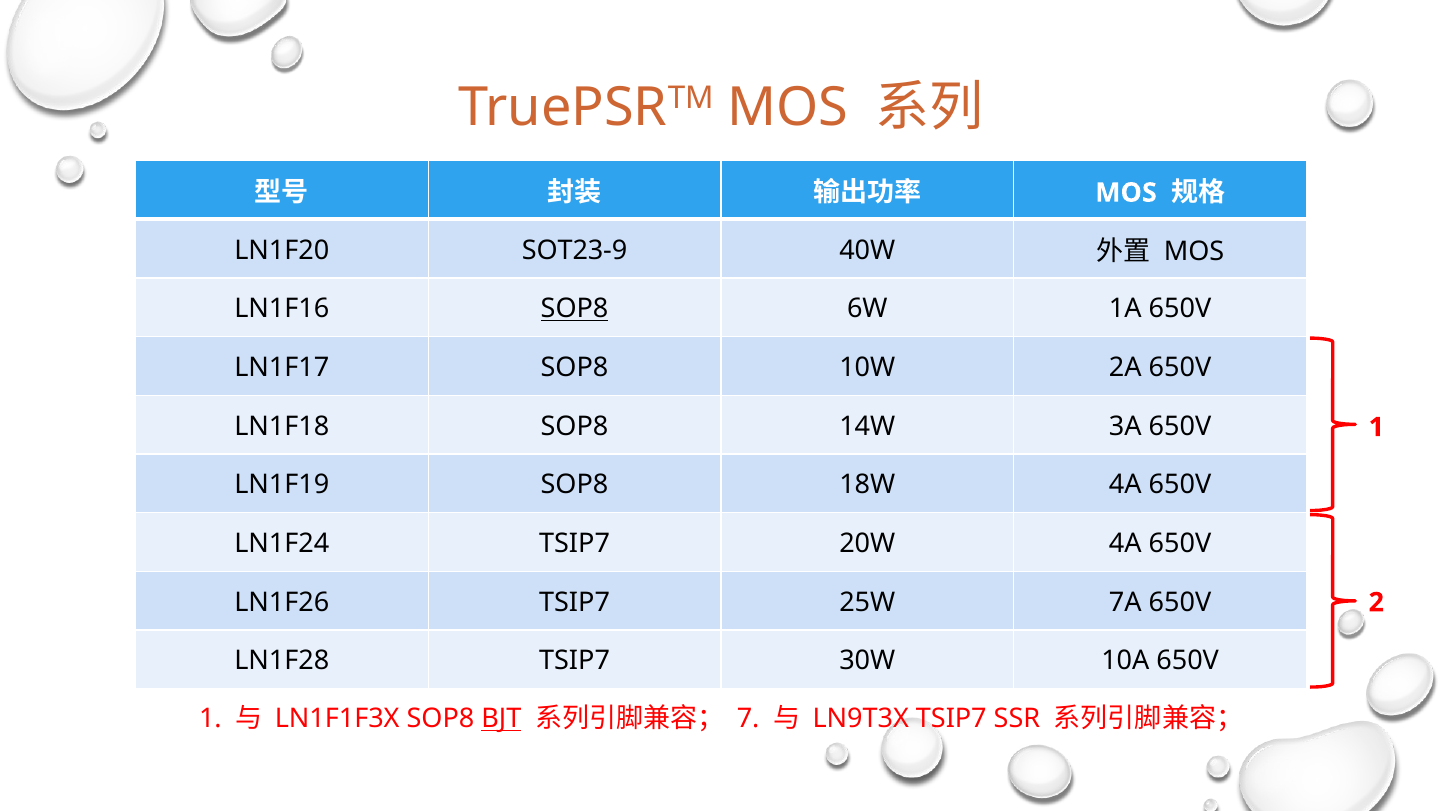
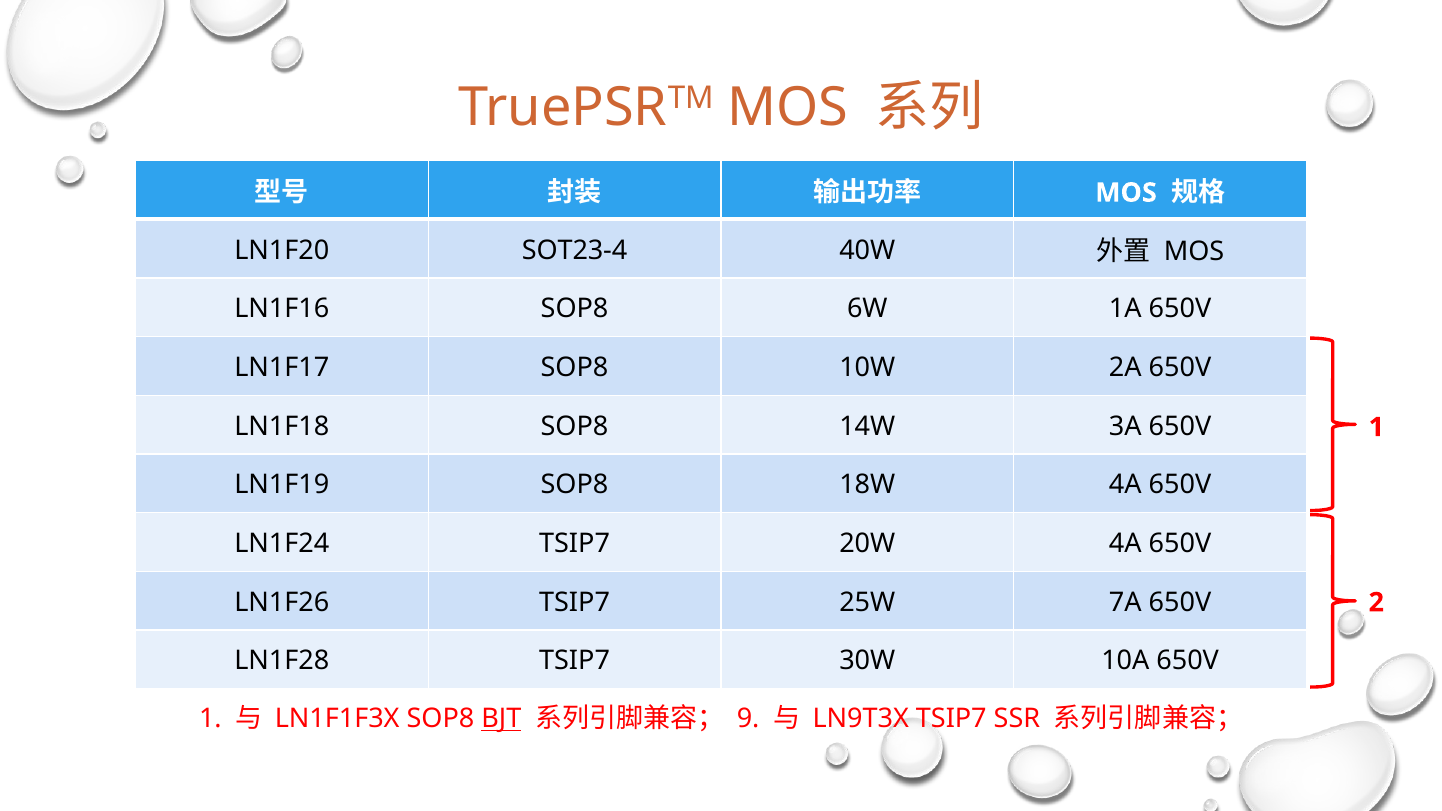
SOT23-9: SOT23-9 -> SOT23-4 (575, 250)
SOP8 underline: present -> none (575, 309)
7: 7 -> 9 (748, 719)
